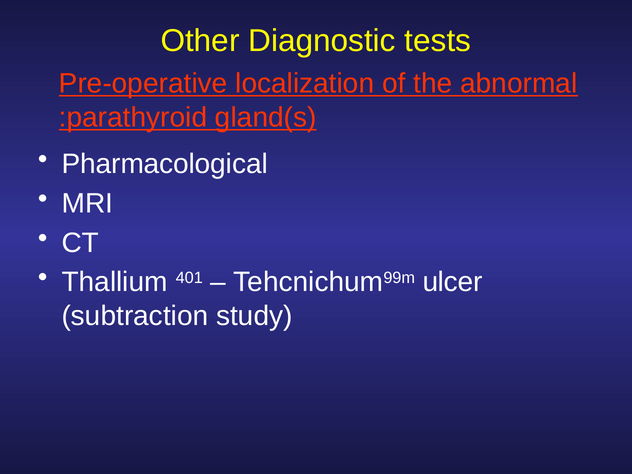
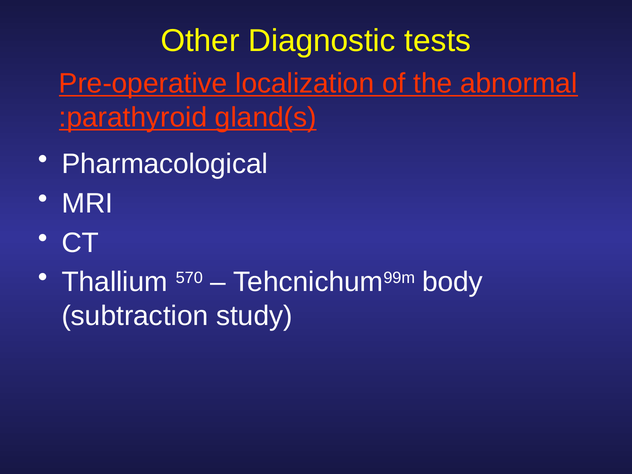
401: 401 -> 570 (189, 278)
ulcer: ulcer -> body (453, 282)
